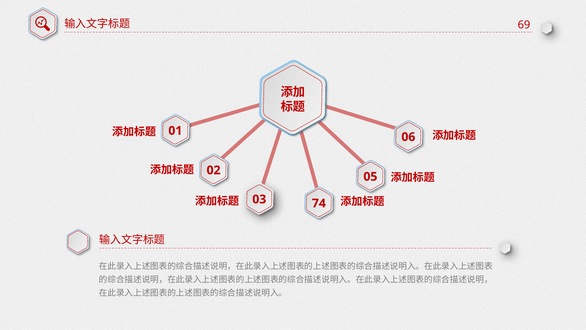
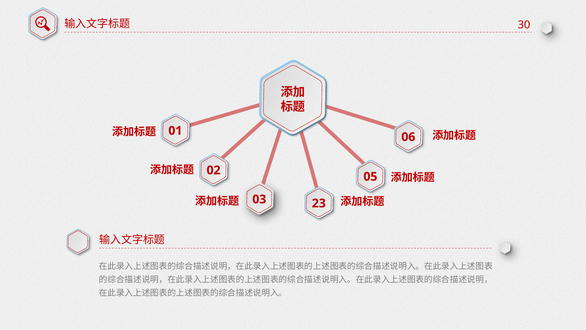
69: 69 -> 30 (524, 25)
74: 74 -> 23 (319, 203)
